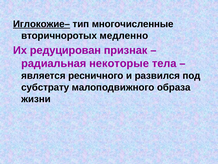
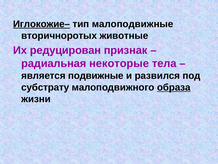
многочисленные: многочисленные -> малоподвижные (133, 24)
медленно: медленно -> животные (124, 36)
ресничного: ресничного -> подвижные (96, 76)
образа underline: none -> present (174, 87)
